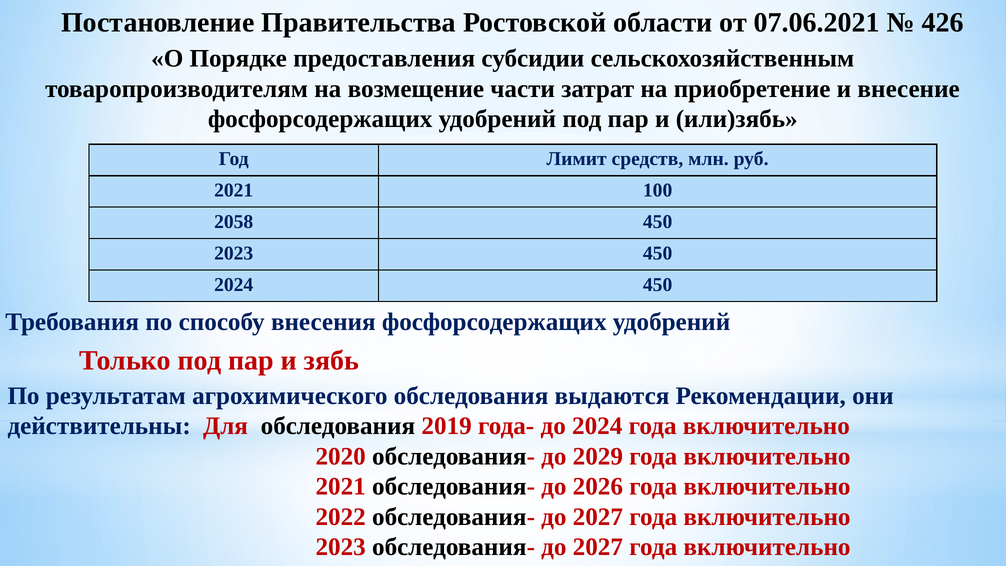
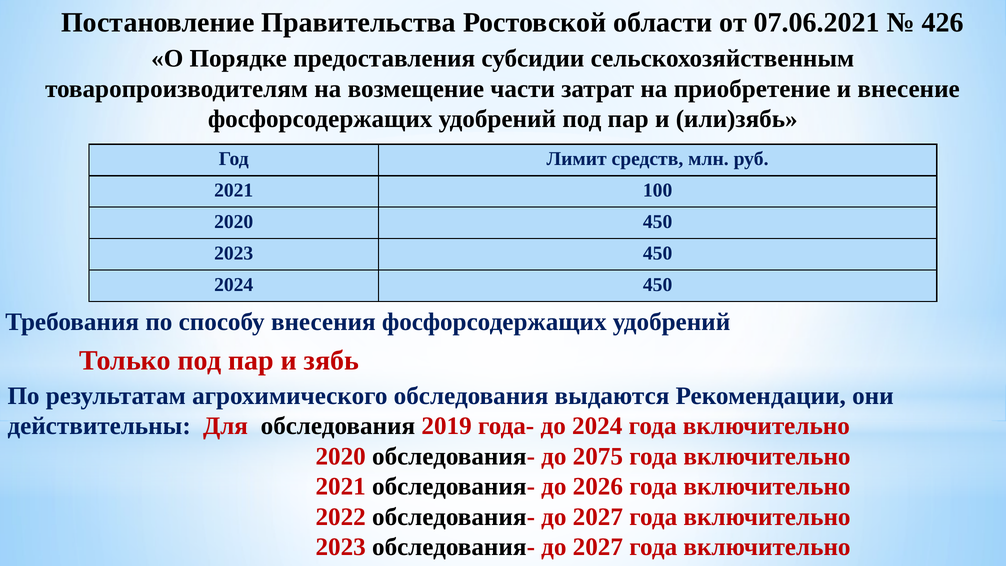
2058: 2058 -> 2020 (234, 222)
2029: 2029 -> 2075 (598, 456)
